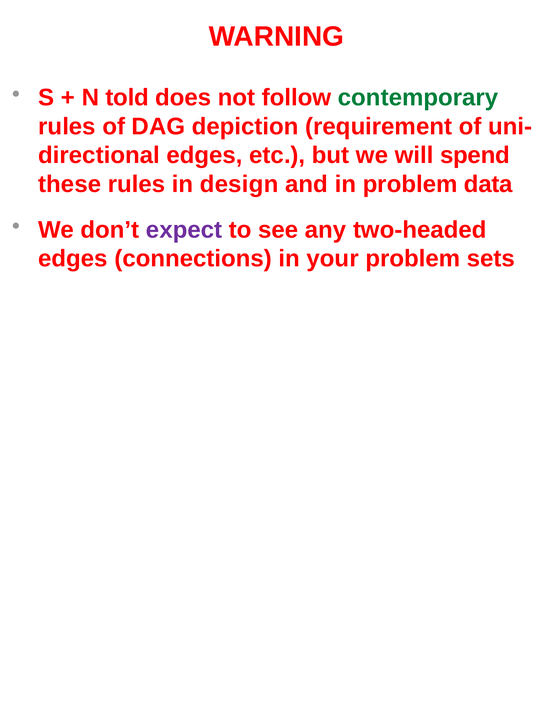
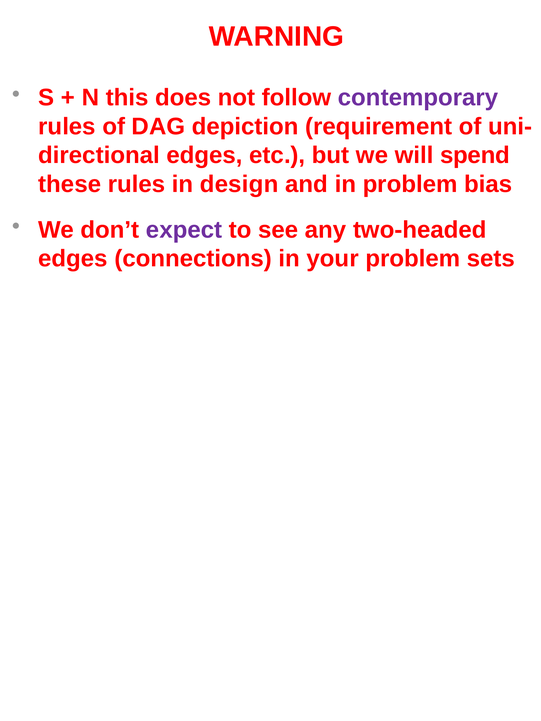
told: told -> this (127, 98)
contemporary colour: green -> purple (418, 98)
data: data -> bias (488, 184)
